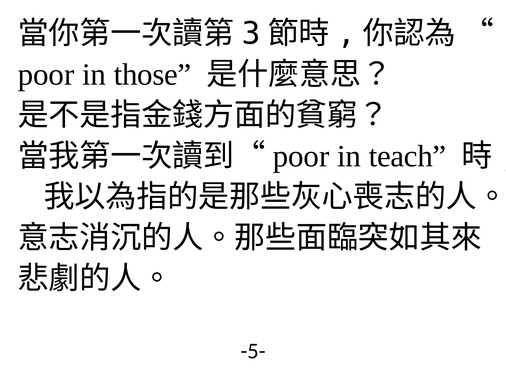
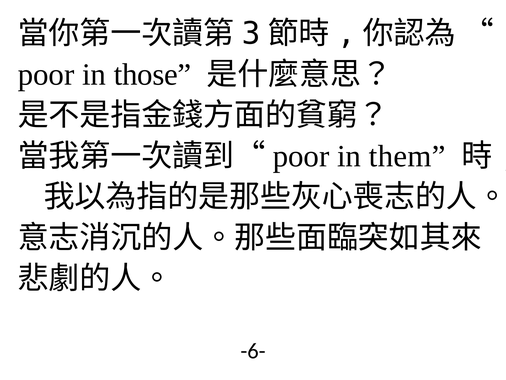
teach: teach -> them (407, 156)
-5-: -5- -> -6- (253, 351)
